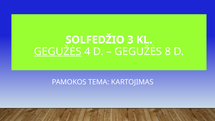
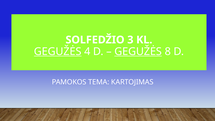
GEGUŽĖS underline: none -> present (138, 51)
